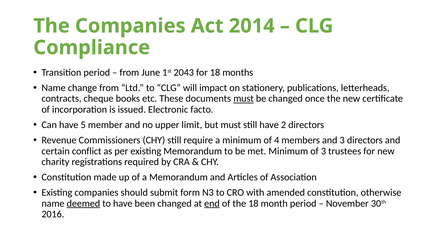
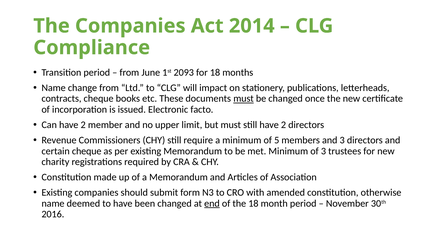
2043: 2043 -> 2093 (184, 72)
Can have 5: 5 -> 2 (83, 125)
4: 4 -> 5 (277, 140)
certain conflict: conflict -> cheque (87, 151)
deemed underline: present -> none (83, 203)
